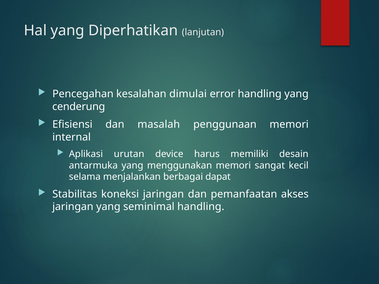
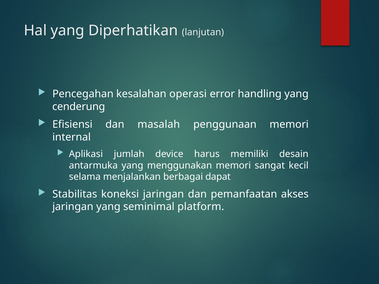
dimulai: dimulai -> operasi (188, 94)
urutan: urutan -> jumlah (129, 154)
seminimal handling: handling -> platform (201, 207)
